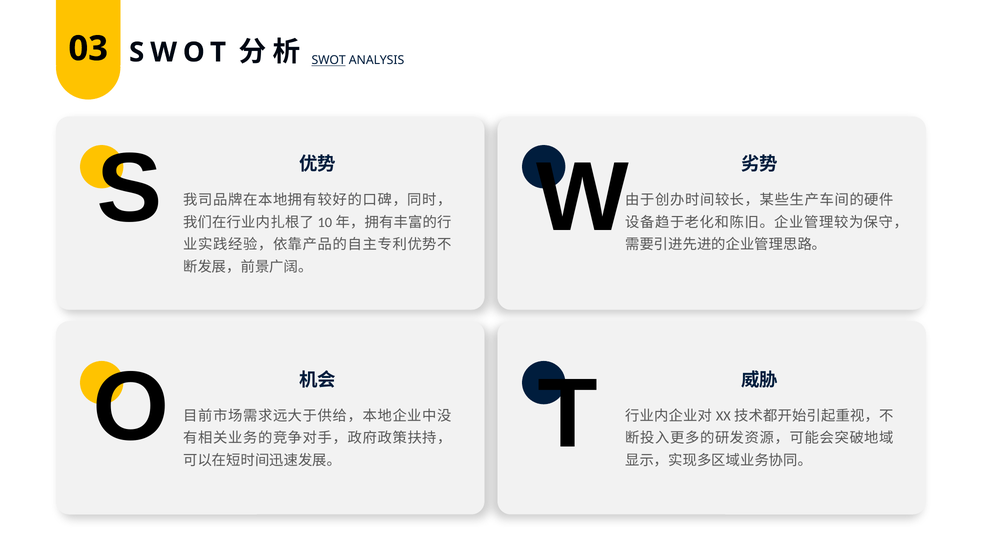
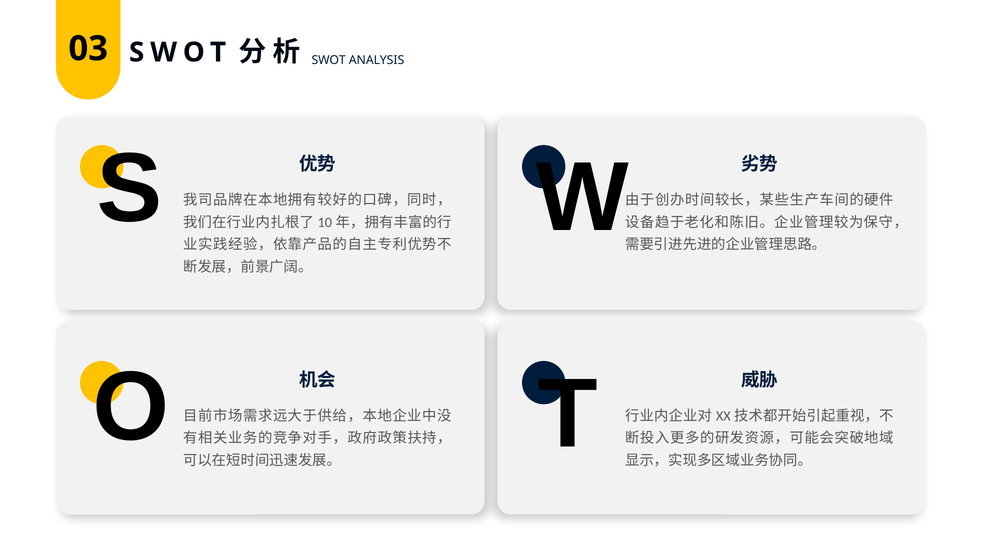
SWOT underline: present -> none (329, 60)
